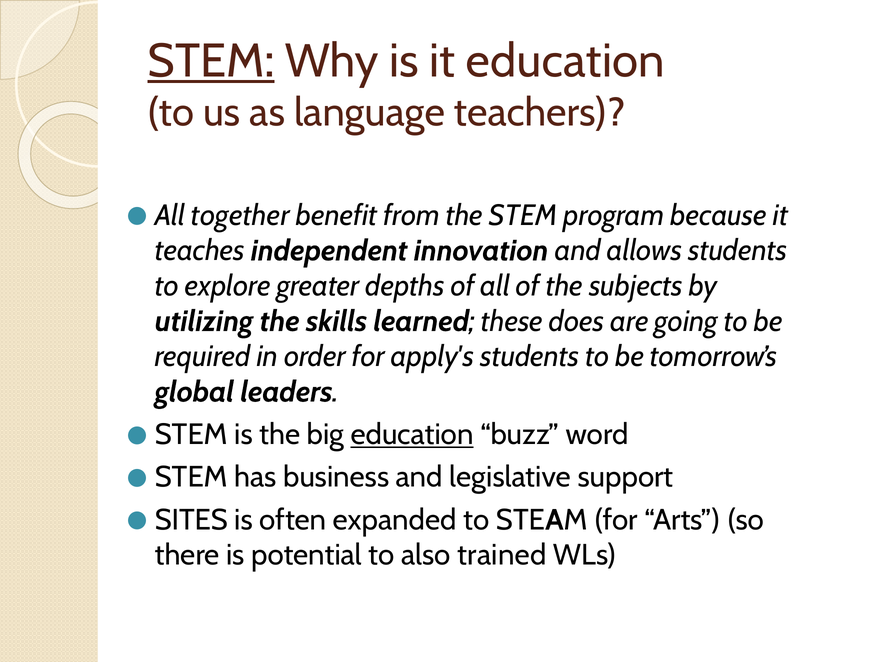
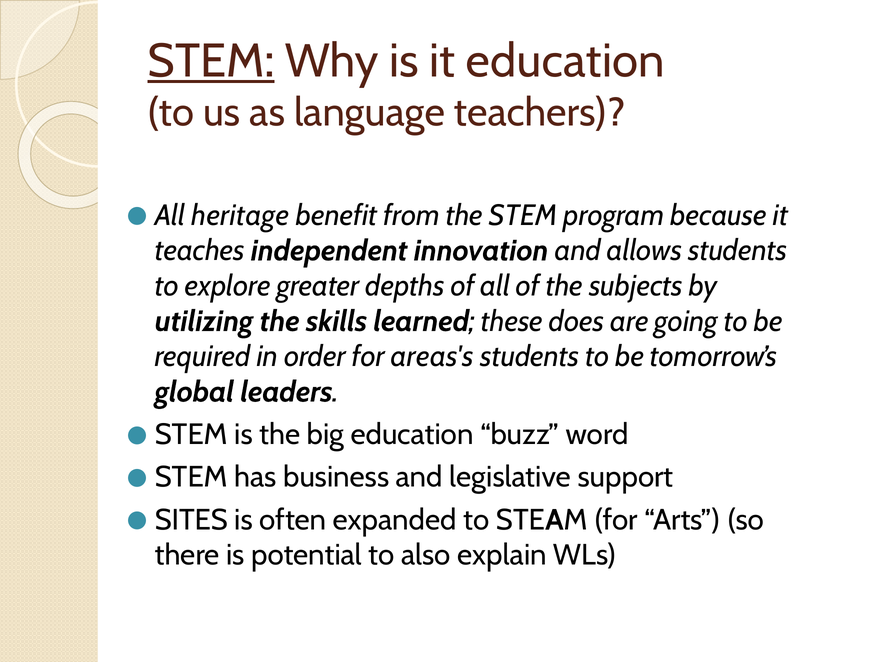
together: together -> heritage (240, 215)
apply's: apply's -> areas's (432, 357)
education underline: present -> none (412, 435)
trained: trained -> explain (502, 555)
